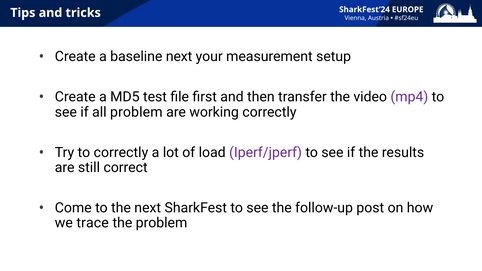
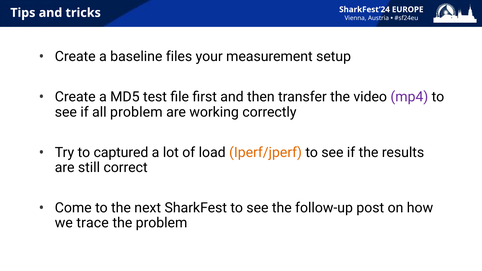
baseline next: next -> files (179, 57)
to correctly: correctly -> captured (121, 152)
Iperf/jperf colour: purple -> orange (266, 152)
